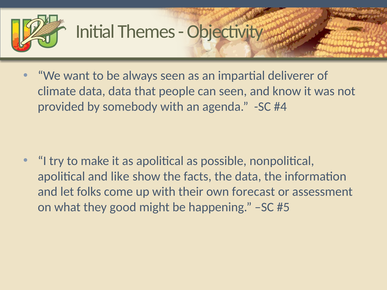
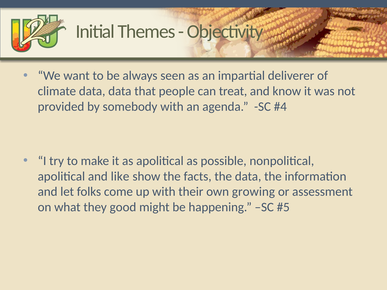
can seen: seen -> treat (233, 91)
forecast: forecast -> growing (253, 192)
